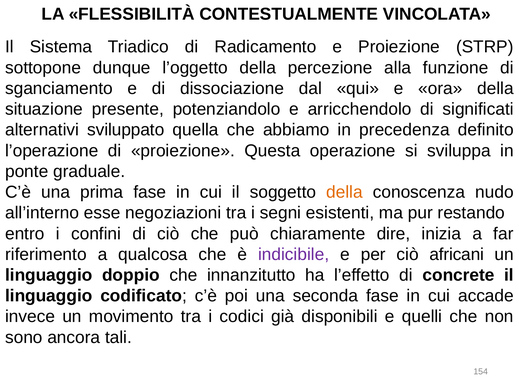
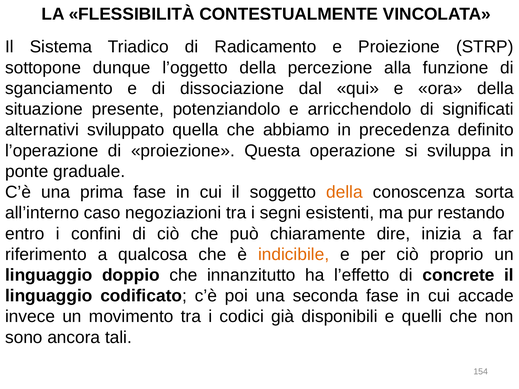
nudo: nudo -> sorta (495, 192)
esse: esse -> caso (102, 213)
indicibile colour: purple -> orange (294, 255)
africani: africani -> proprio (457, 255)
